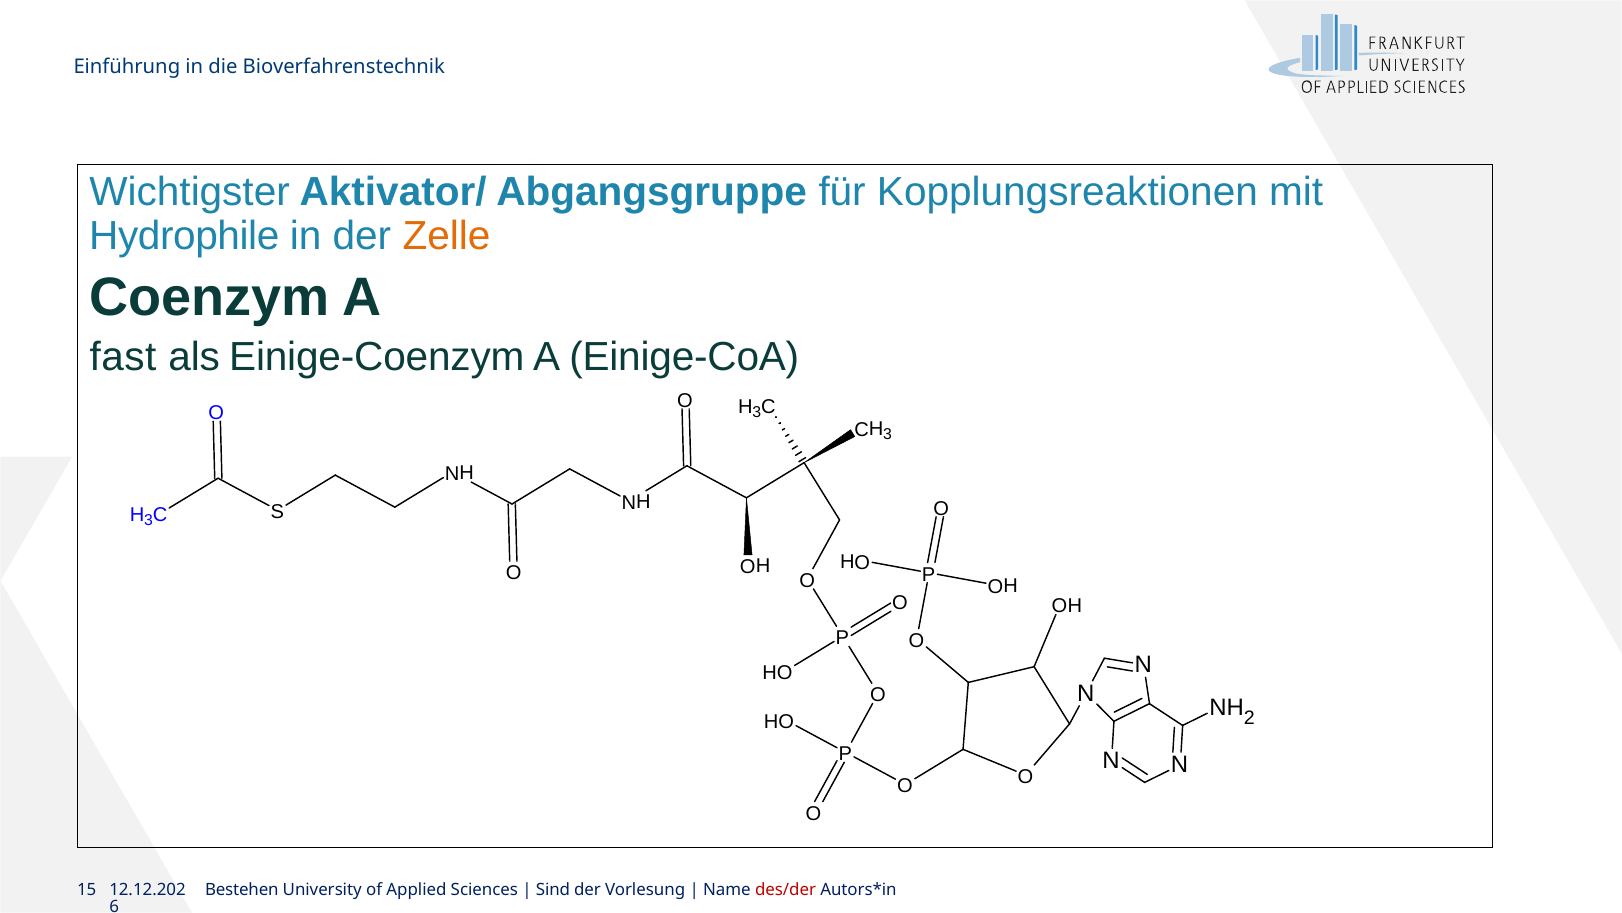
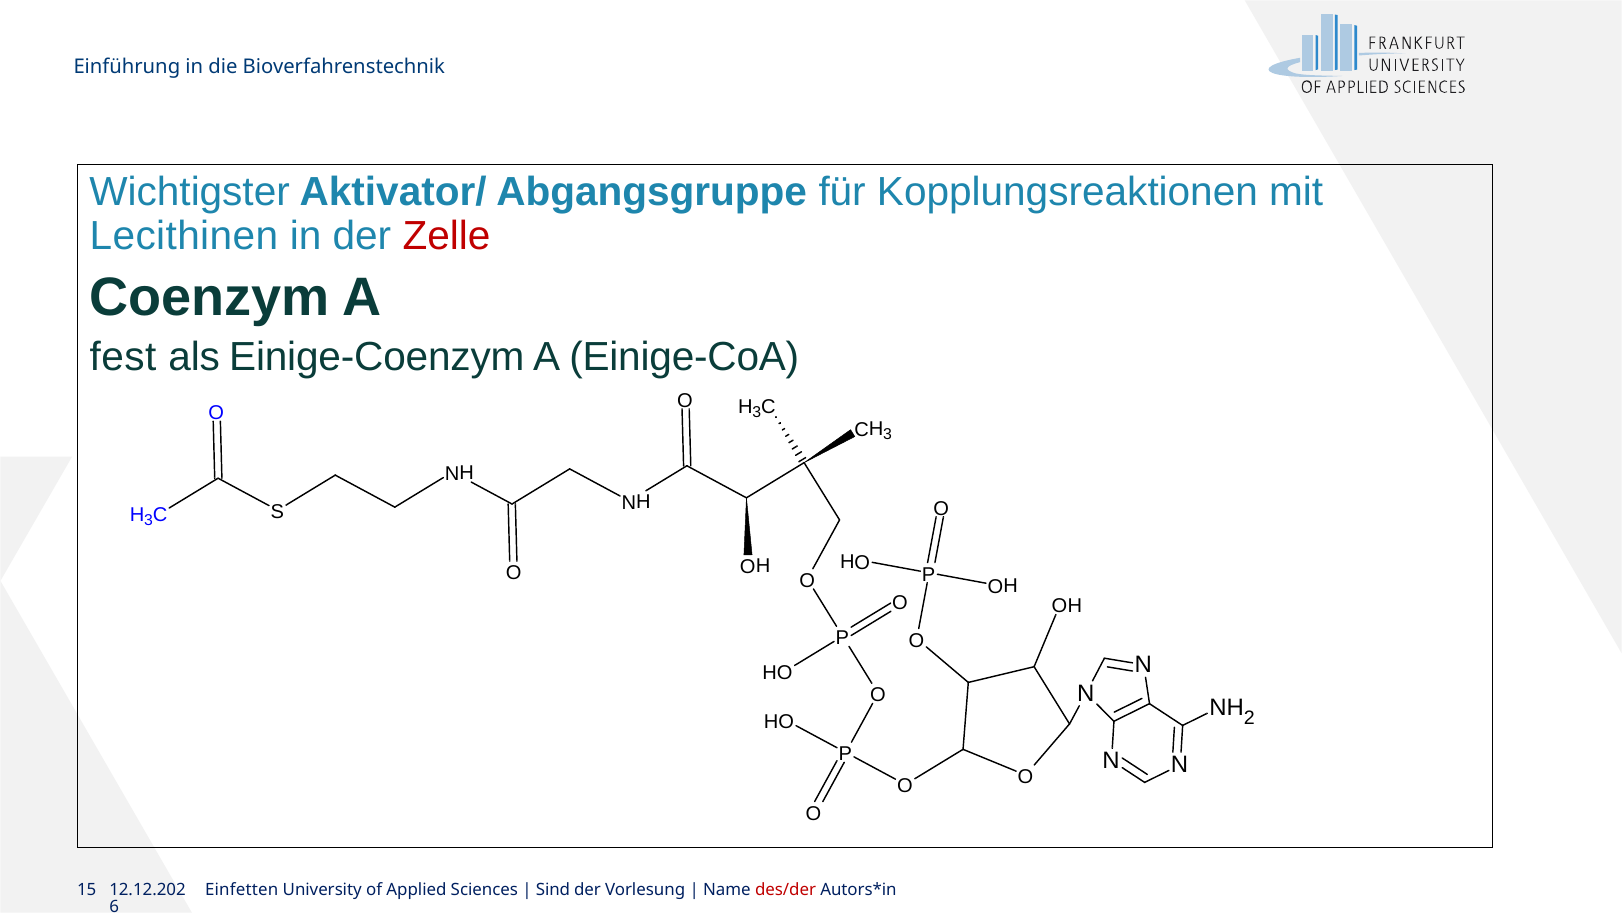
Hydrophile: Hydrophile -> Lecithinen (184, 236)
Zelle colour: orange -> red (446, 236)
fast: fast -> fest (123, 357)
Bestehen: Bestehen -> Einfetten (242, 889)
